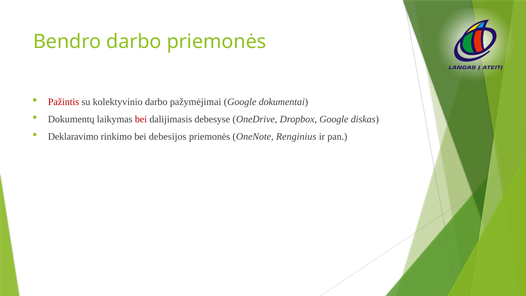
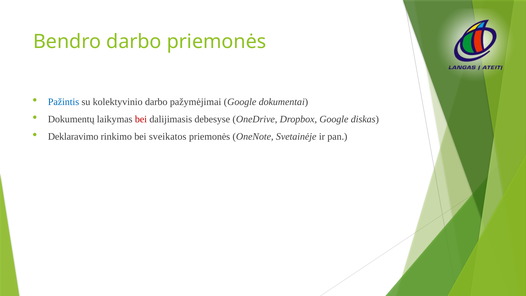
Pažintis colour: red -> blue (64, 102)
debesijos: debesijos -> sveikatos (168, 136)
Renginius: Renginius -> Svetainėje (296, 136)
